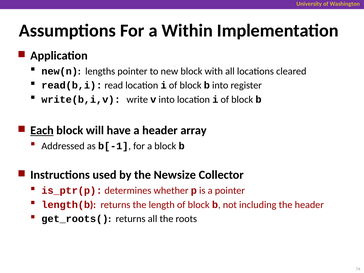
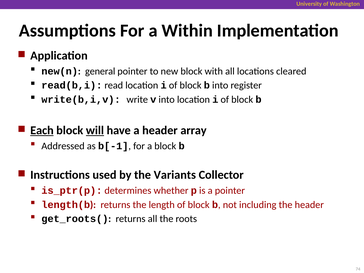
lengths: lengths -> general (100, 71)
will underline: none -> present (95, 130)
Newsize: Newsize -> Variants (175, 175)
